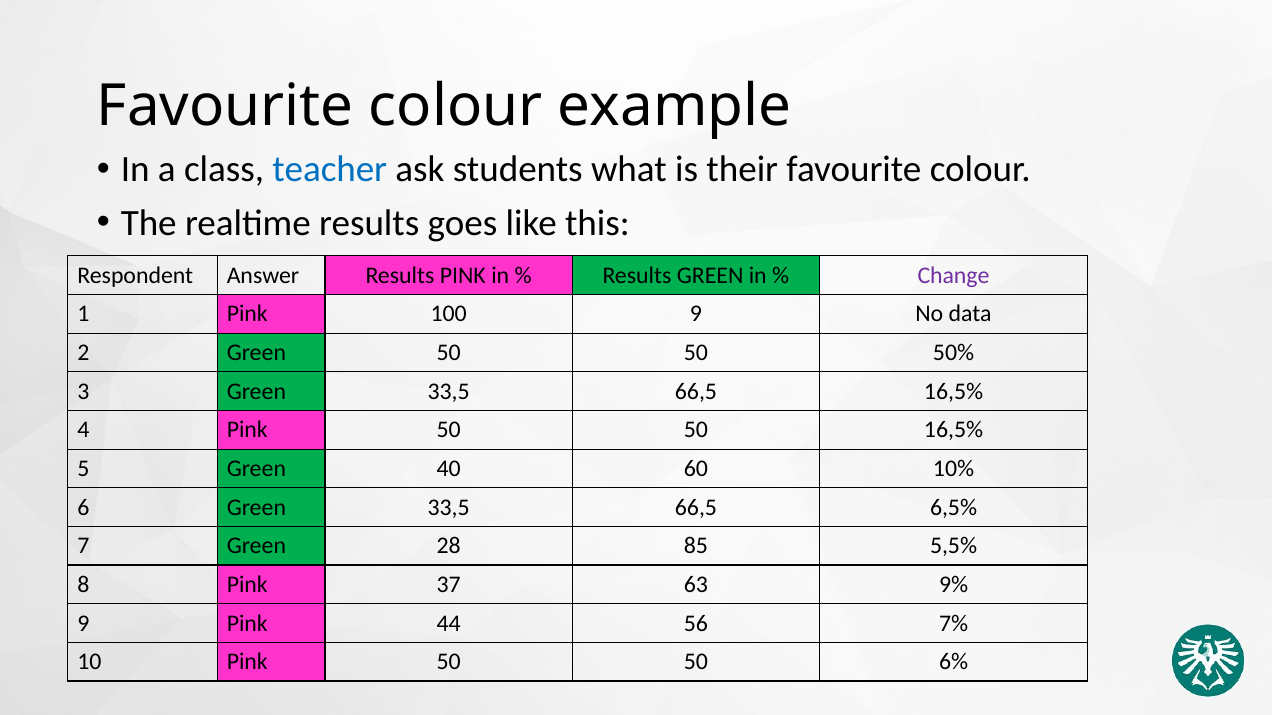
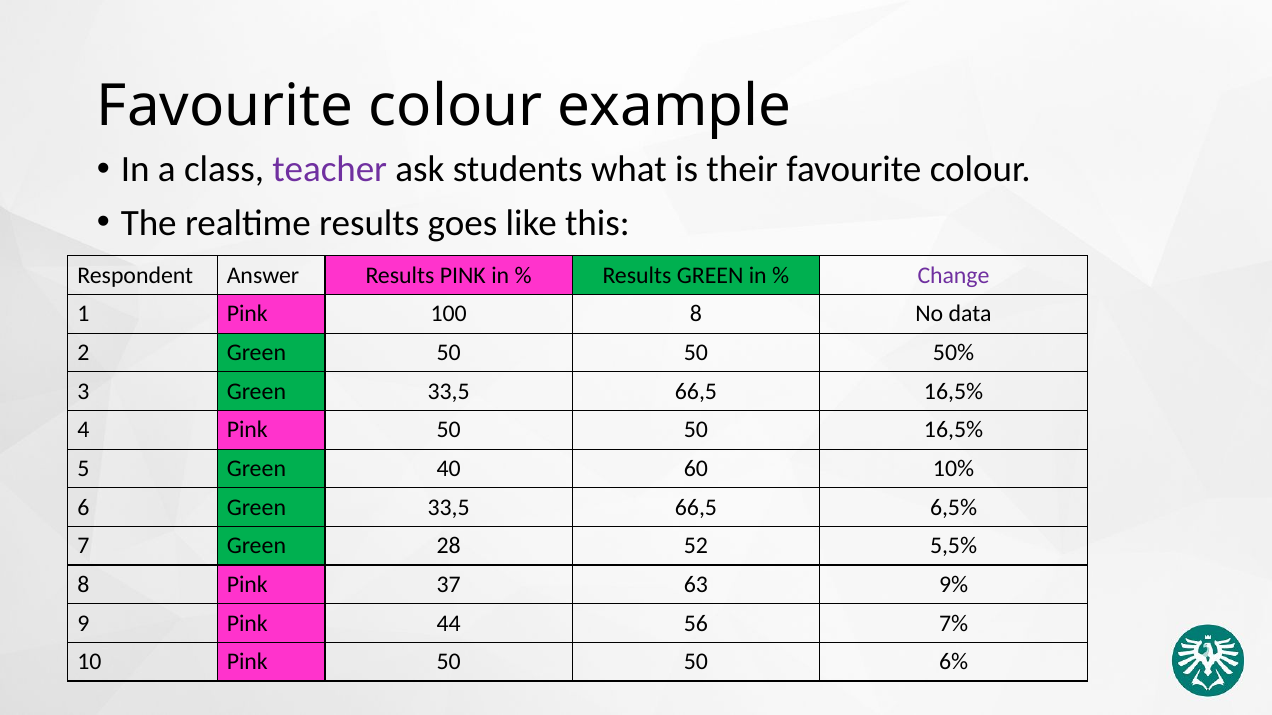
teacher colour: blue -> purple (330, 170)
100 9: 9 -> 8 (696, 314)
85: 85 -> 52 (696, 546)
